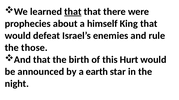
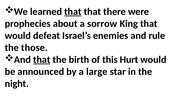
himself: himself -> sorrow (102, 24)
that underline: none -> present (42, 60)
earth: earth -> large (97, 72)
